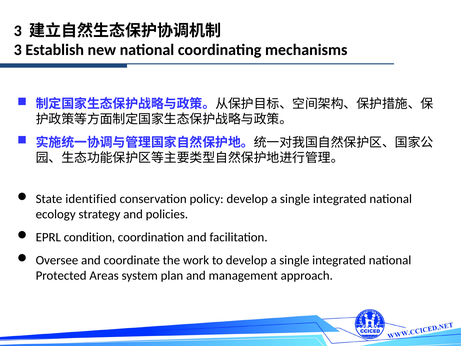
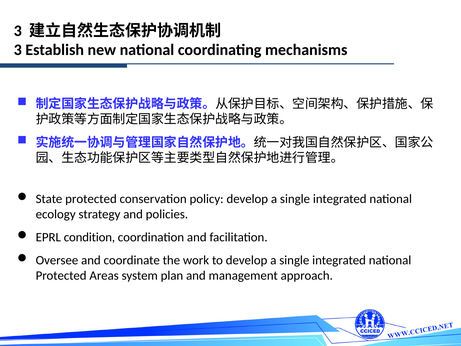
State identified: identified -> protected (91, 199)
